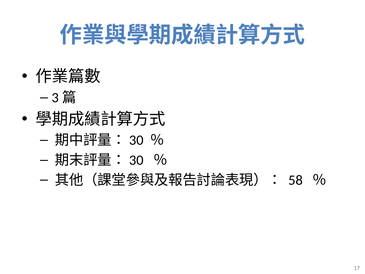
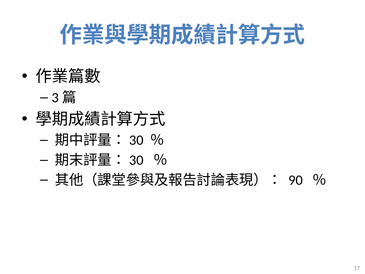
58: 58 -> 90 (296, 180)
